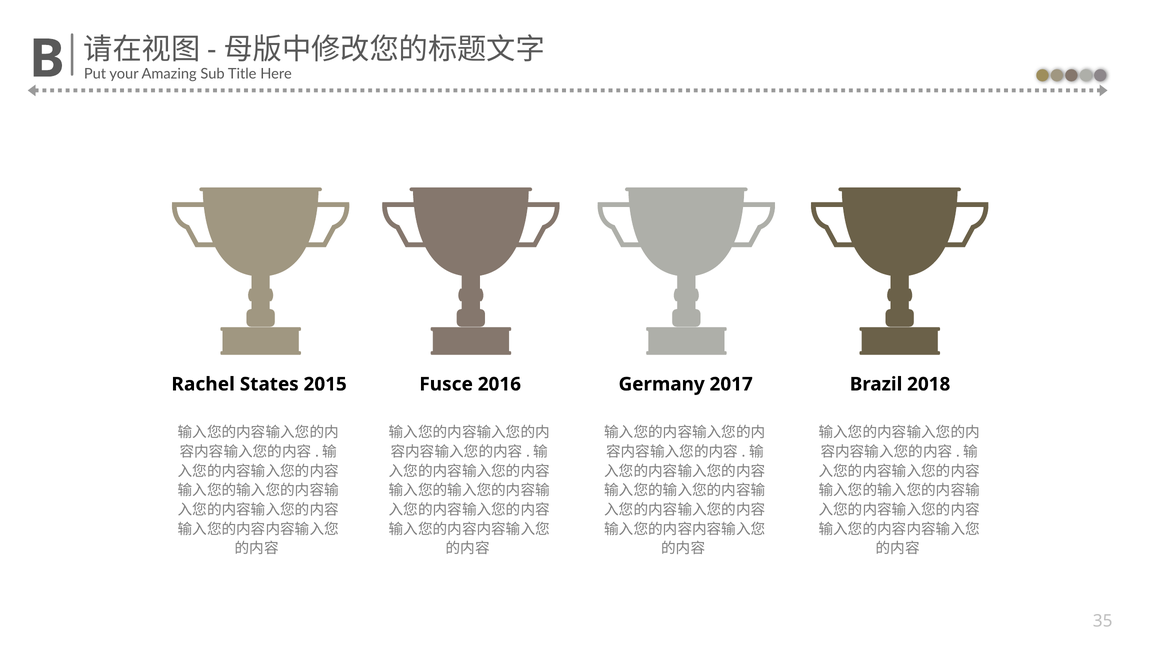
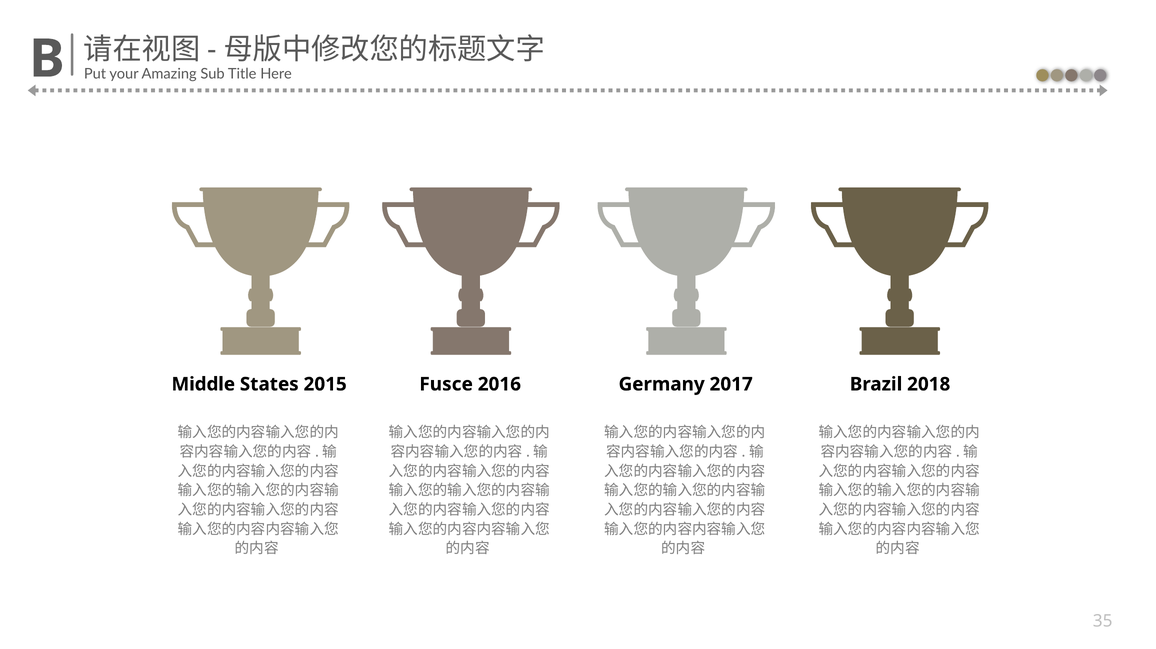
Rachel: Rachel -> Middle (203, 384)
